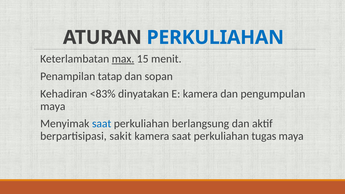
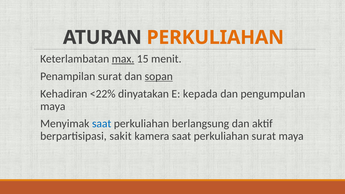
PERKULIAHAN colour: blue -> orange (215, 37)
Penampilan tatap: tatap -> surat (110, 76)
sopan underline: none -> present (159, 76)
<83%: <83% -> <22% (103, 94)
E kamera: kamera -> kepada (200, 94)
perkuliahan tugas: tugas -> surat (264, 136)
